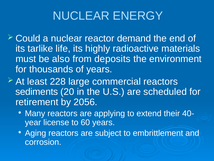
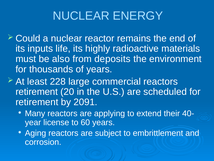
demand: demand -> remains (134, 38)
tarlike: tarlike -> inputs (40, 49)
sediments: sediments -> retirement (37, 92)
2056: 2056 -> 2091 (86, 102)
